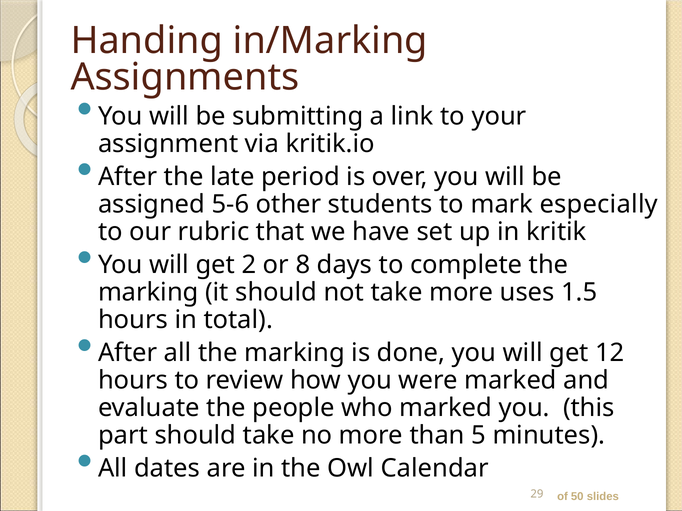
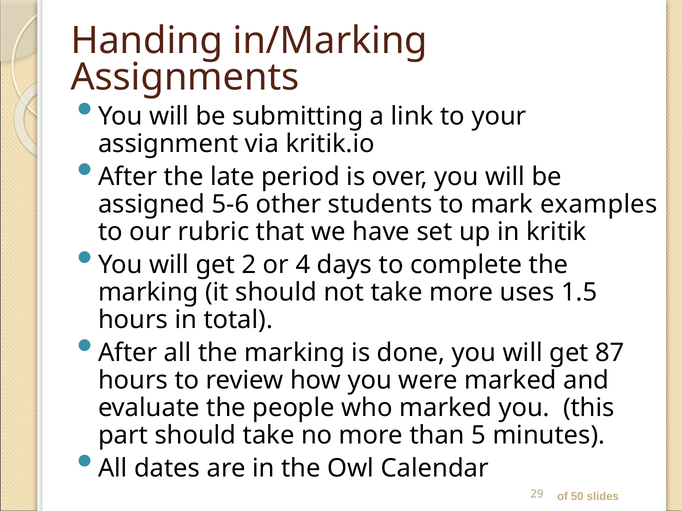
especially: especially -> examples (599, 205)
8: 8 -> 4 (303, 265)
12: 12 -> 87 (610, 353)
